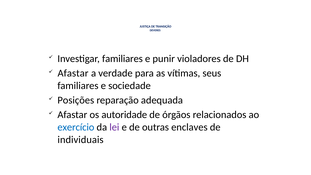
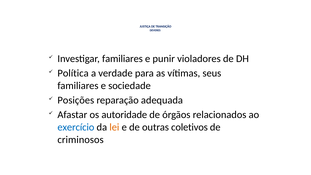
Afastar: Afastar -> Política (73, 73)
lei colour: purple -> orange (114, 127)
enclaves: enclaves -> coletivos (189, 127)
individuais: individuais -> criminosos (81, 140)
